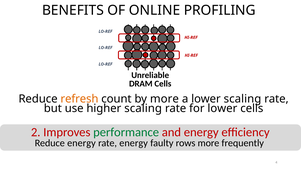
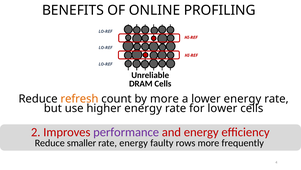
lower scaling: scaling -> energy (242, 99)
higher scaling: scaling -> energy (143, 108)
performance colour: green -> purple (126, 132)
Reduce energy: energy -> smaller (82, 143)
